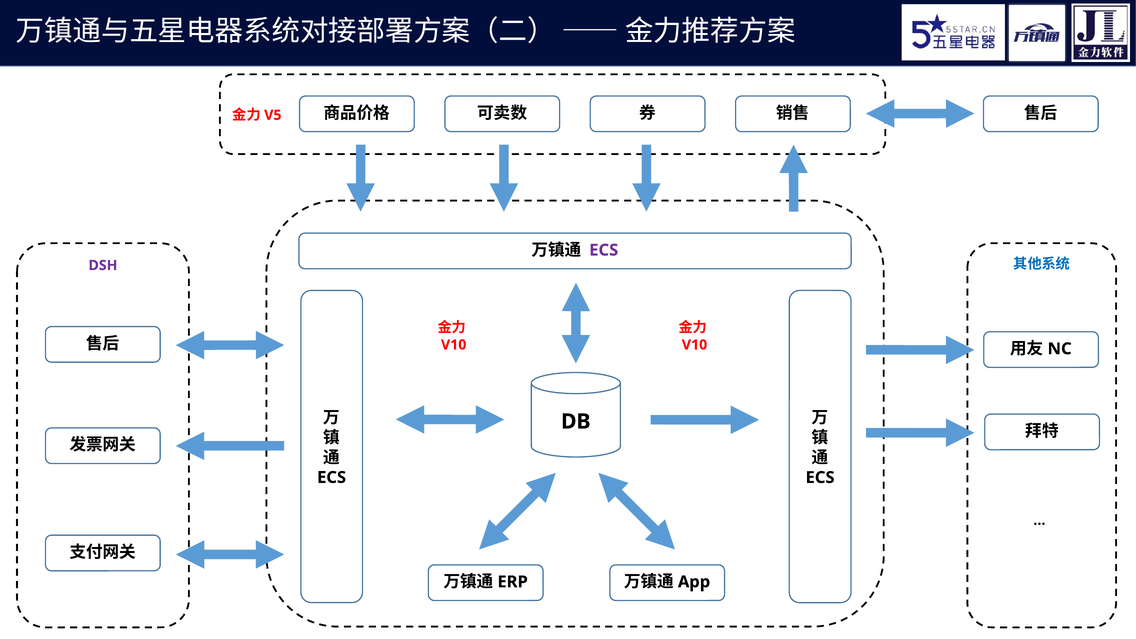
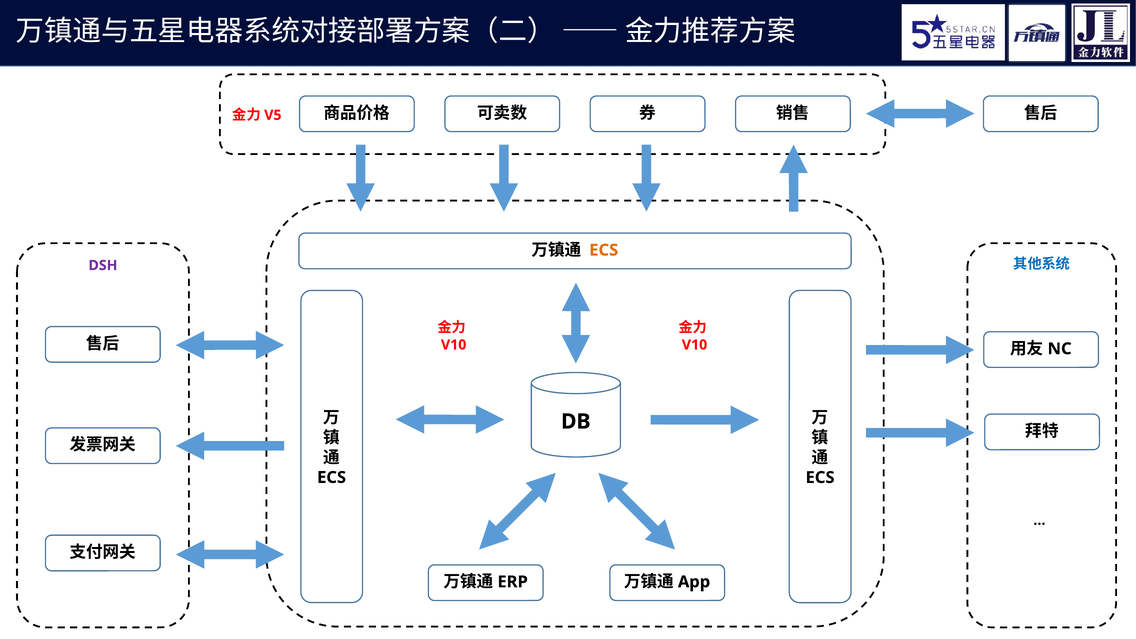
ECS colour: purple -> orange (604, 250)
